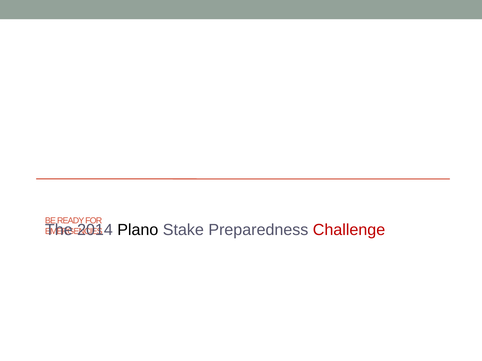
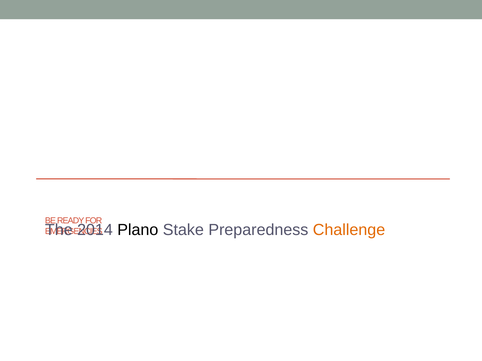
Challenge colour: red -> orange (349, 230)
